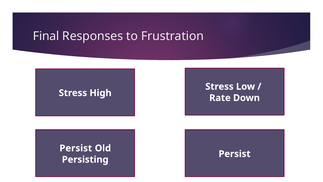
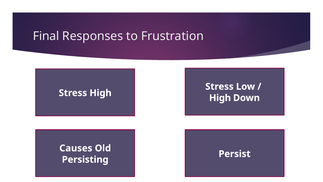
Rate: Rate -> High (220, 98)
Persist: Persist -> Causes (76, 148)
